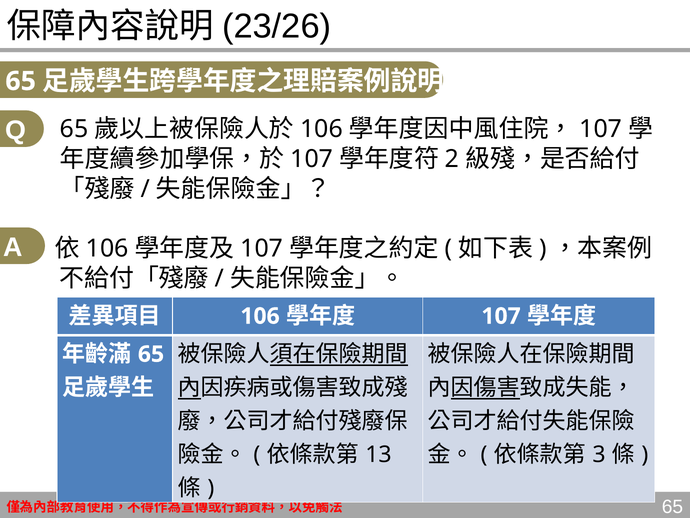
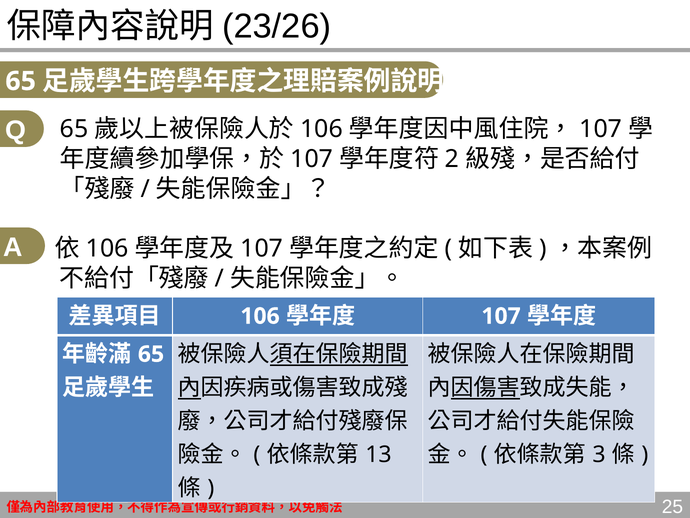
65: 65 -> 25 (672, 506)
